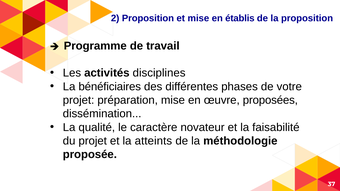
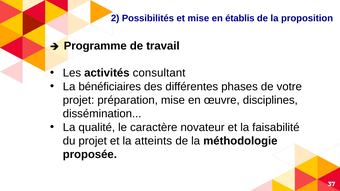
2 Proposition: Proposition -> Possibilités (148, 18)
disciplines: disciplines -> consultant (159, 73)
proposées: proposées -> disciplines (270, 100)
